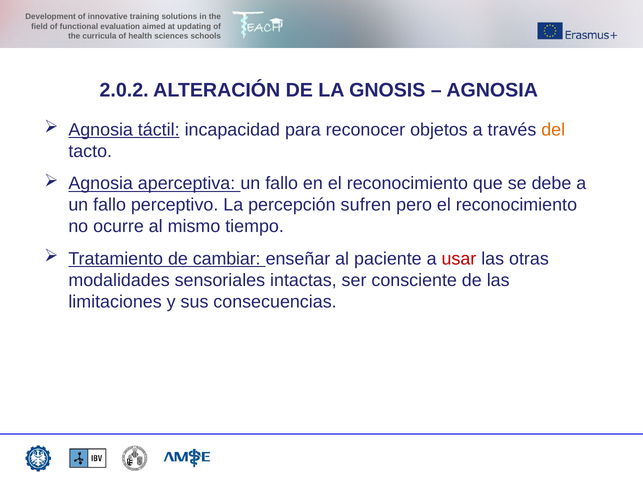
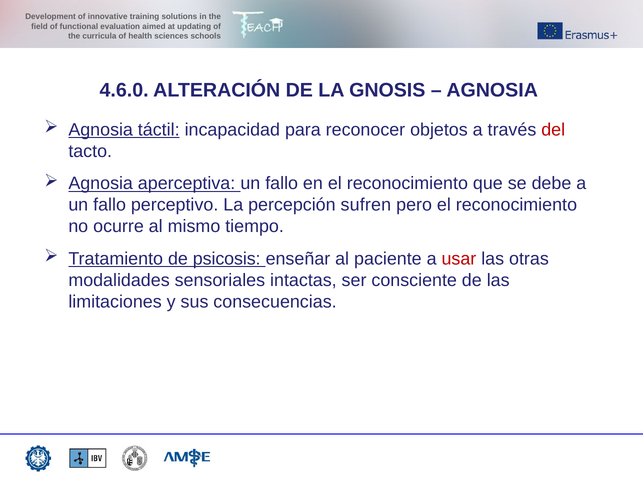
2.0.2: 2.0.2 -> 4.6.0 (124, 90)
del colour: orange -> red (553, 130)
cambiar: cambiar -> psicosis (227, 258)
